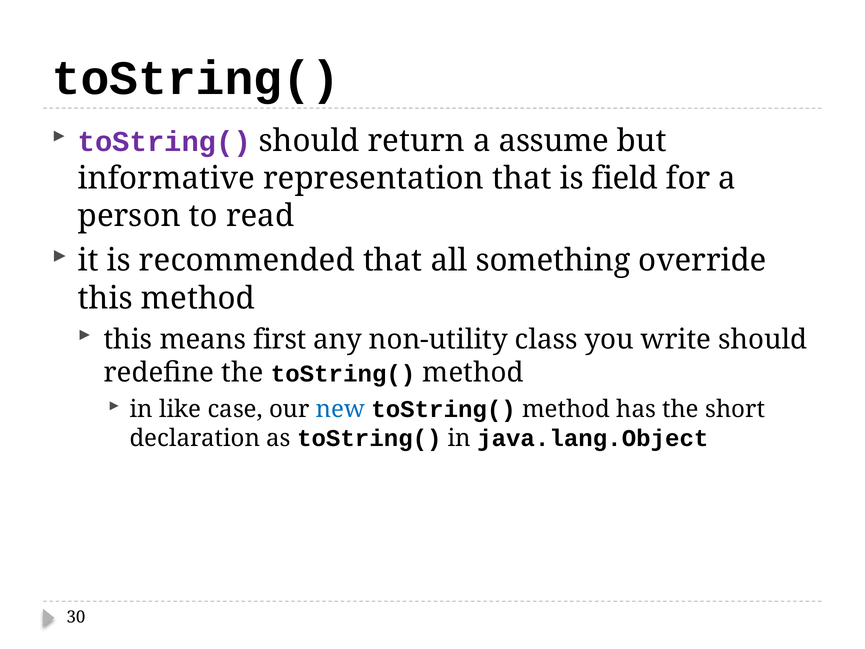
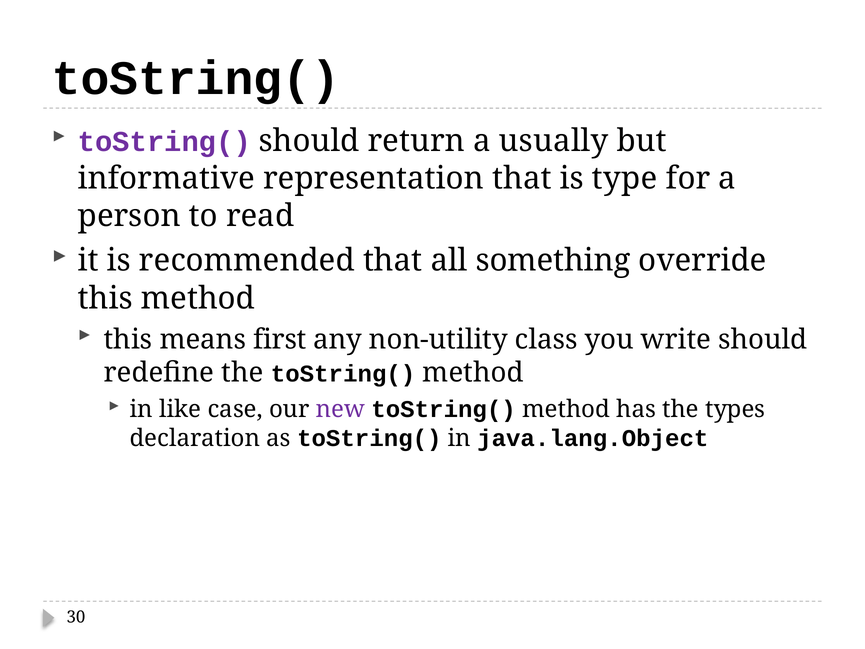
assume: assume -> usually (554, 141)
field: field -> type (625, 178)
new colour: blue -> purple (340, 409)
short: short -> types (735, 409)
